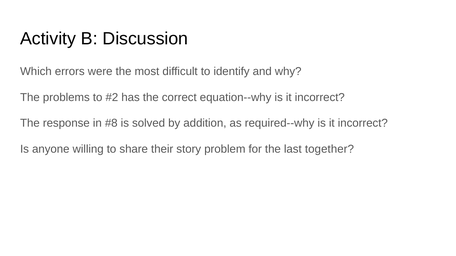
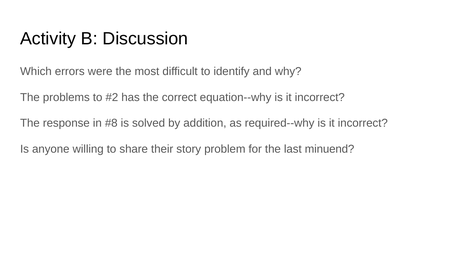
together: together -> minuend (330, 149)
